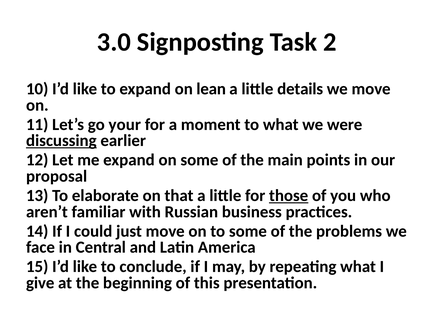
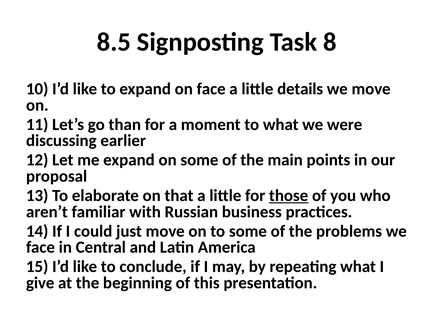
3.0: 3.0 -> 8.5 (114, 42)
2: 2 -> 8 (330, 42)
on lean: lean -> face (211, 89)
your: your -> than (125, 124)
discussing underline: present -> none (61, 140)
